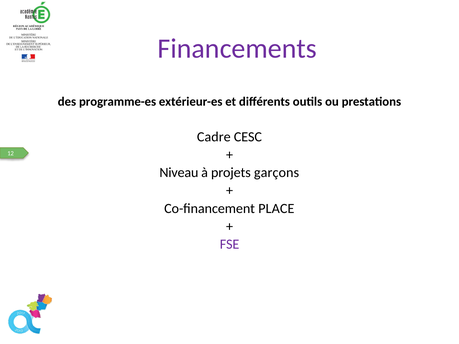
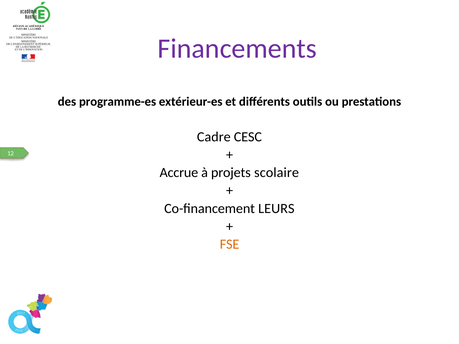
Niveau: Niveau -> Accrue (179, 173)
garçons: garçons -> scolaire (277, 173)
PLACE: PLACE -> LEURS (276, 209)
FSE colour: purple -> orange (230, 245)
